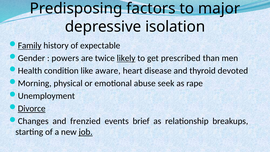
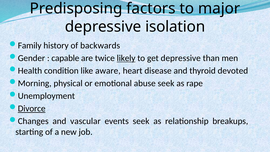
Family underline: present -> none (30, 45)
expectable: expectable -> backwards (100, 45)
powers: powers -> capable (65, 58)
get prescribed: prescribed -> depressive (181, 58)
frenzied: frenzied -> vascular (85, 121)
events brief: brief -> seek (141, 121)
job underline: present -> none (86, 132)
